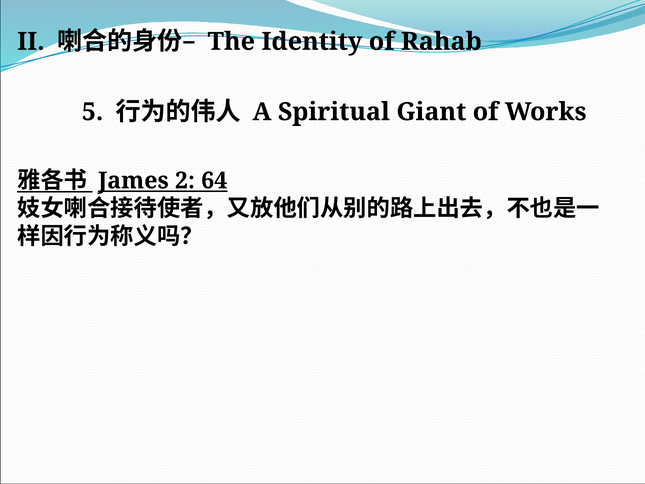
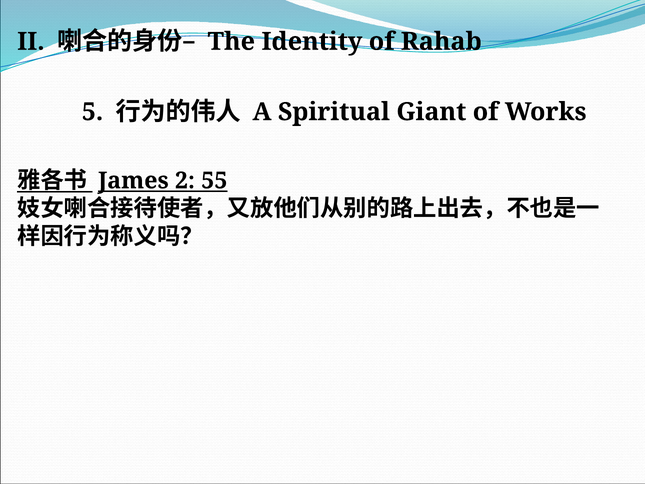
64: 64 -> 55 (214, 181)
